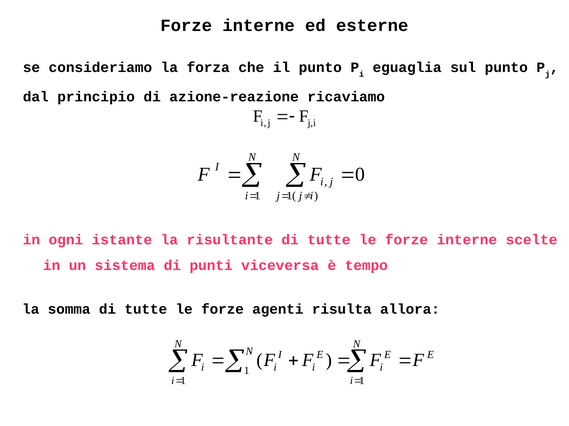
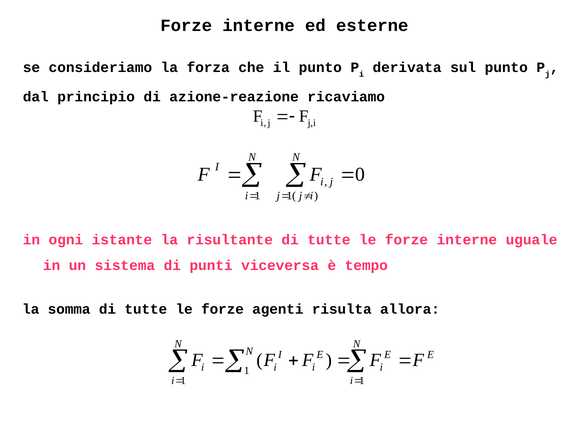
eguaglia: eguaglia -> derivata (407, 68)
scelte: scelte -> uguale (532, 240)
